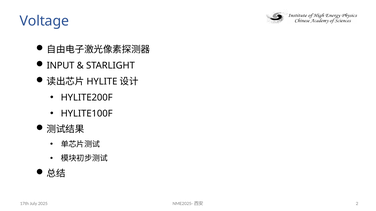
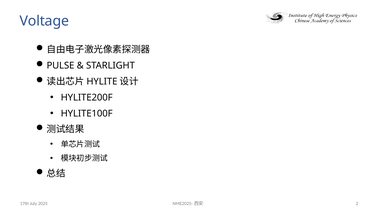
INPUT: INPUT -> PULSE (61, 66)
